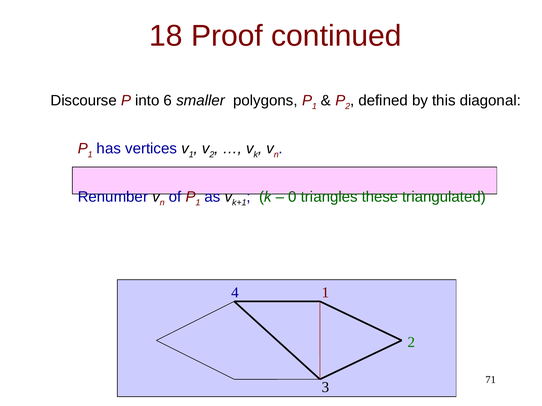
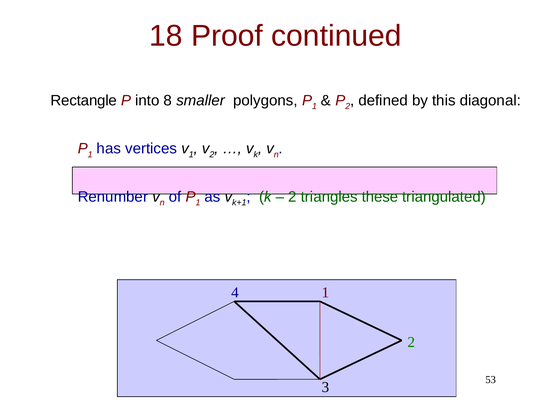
Discourse: Discourse -> Rectangle (84, 101)
6: 6 -> 8 (168, 101)
0: 0 -> 2 (292, 197)
71: 71 -> 53 (491, 380)
